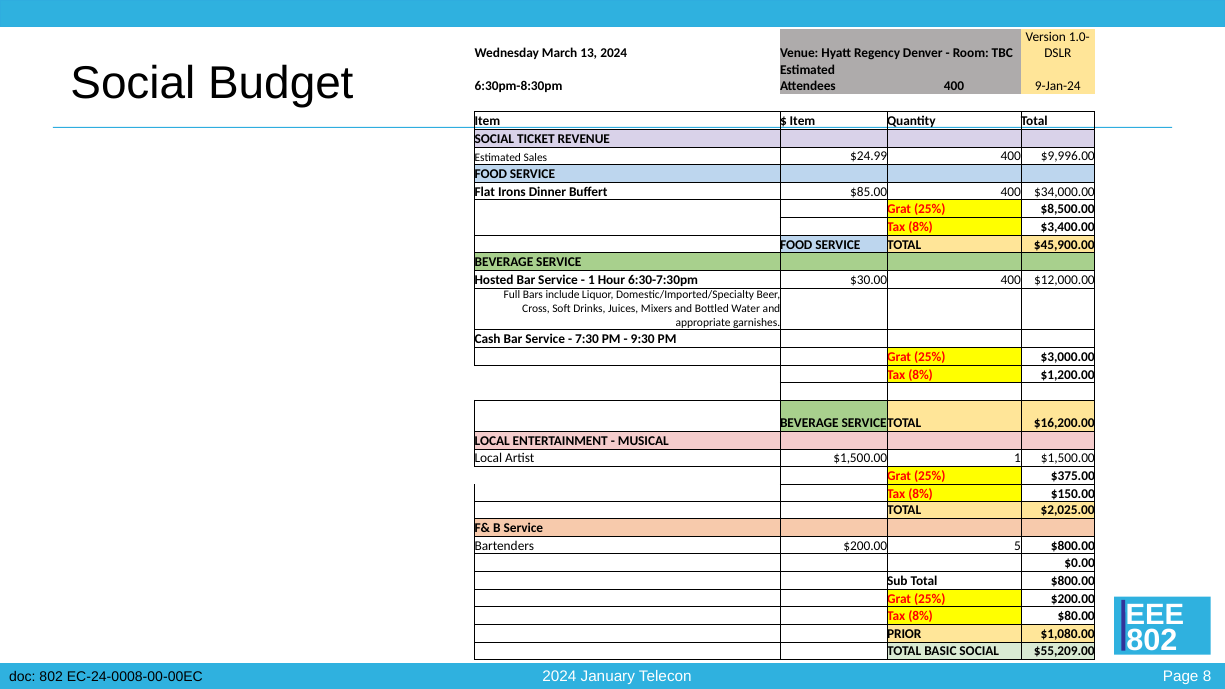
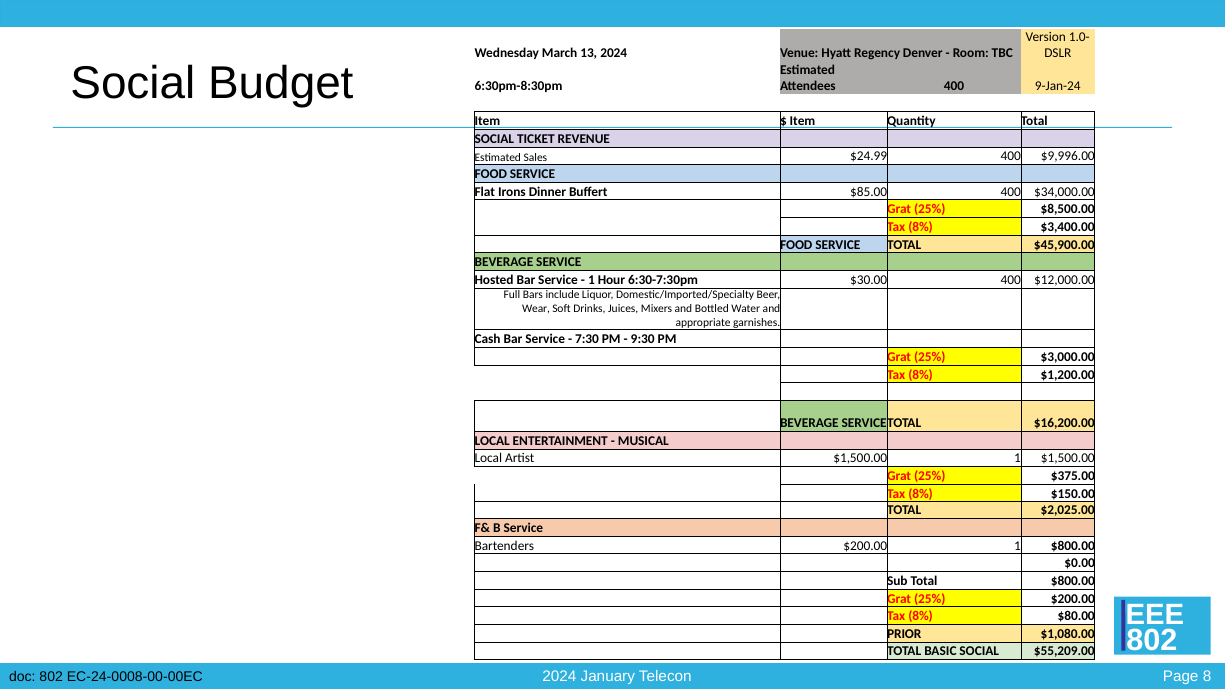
Cross: Cross -> Wear (536, 309)
$200.00 5: 5 -> 1 (1018, 546)
